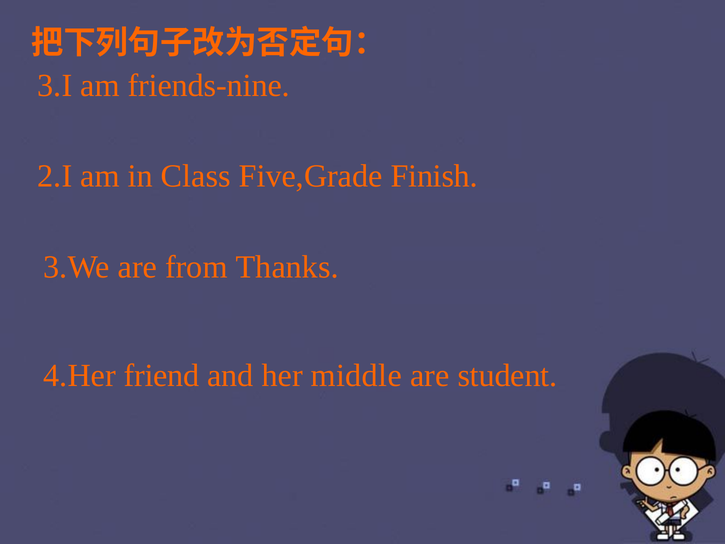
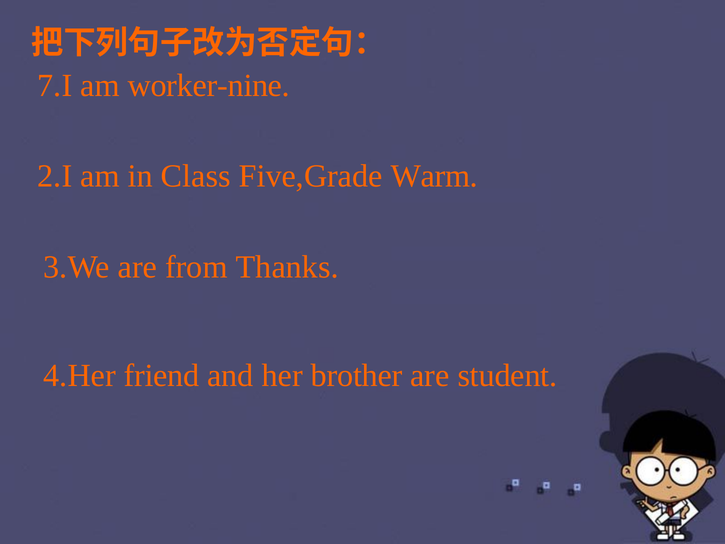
3.I: 3.I -> 7.I (55, 86)
friends-nine: friends-nine -> worker-nine (209, 86)
Finish: Finish -> Warm (434, 176)
middle: middle -> brother (357, 376)
